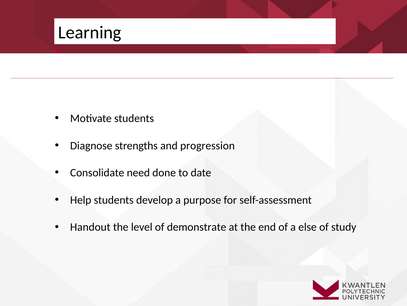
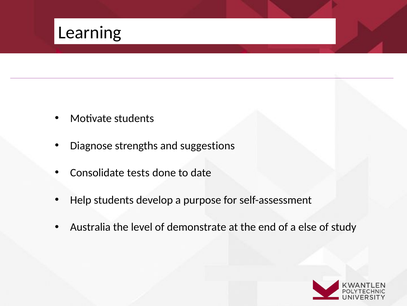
progression: progression -> suggestions (207, 145)
need: need -> tests (138, 172)
Handout: Handout -> Australia (90, 227)
